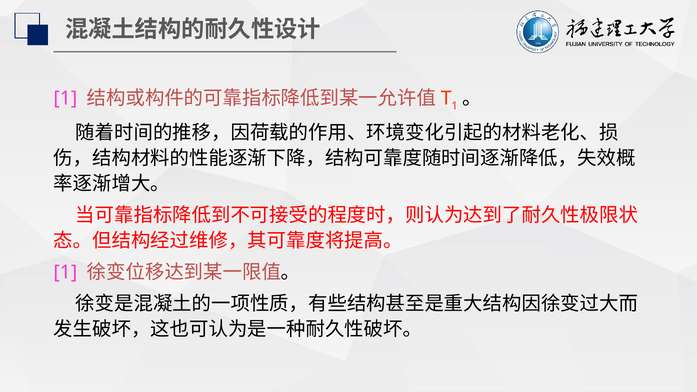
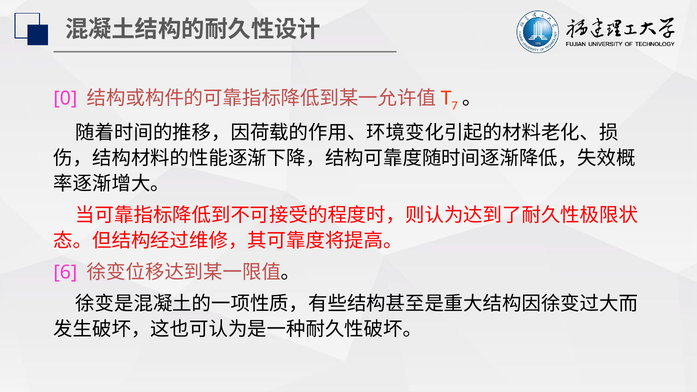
1: 1 -> 0 (65, 98)
1: 1 -> 7 (455, 106)
1: 1 -> 6 (65, 272)
